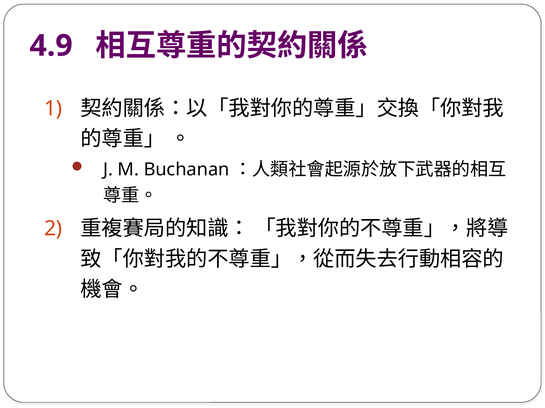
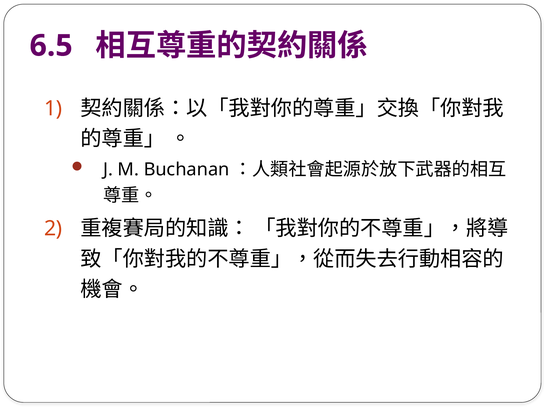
4.9: 4.9 -> 6.5 (51, 46)
